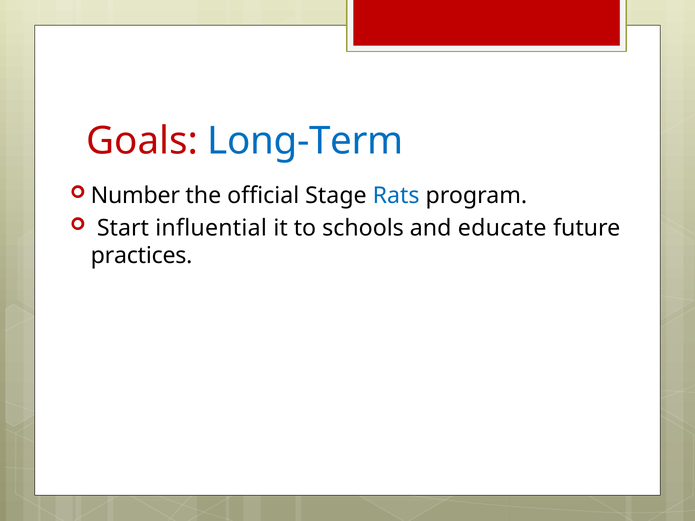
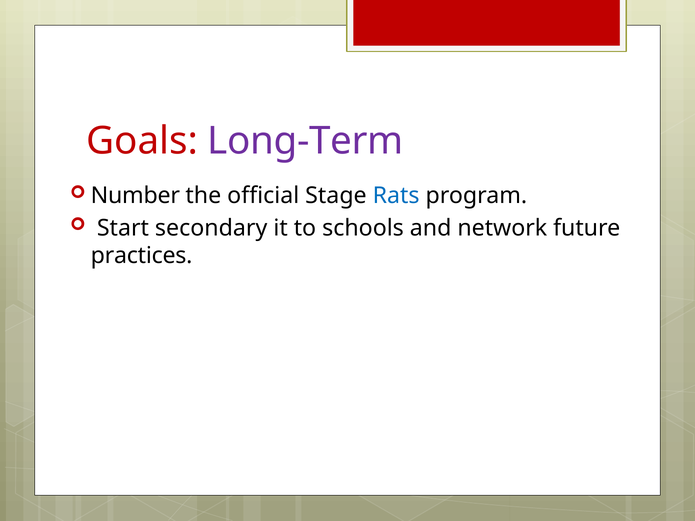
Long-Term colour: blue -> purple (305, 141)
influential: influential -> secondary (211, 228)
educate: educate -> network (502, 228)
